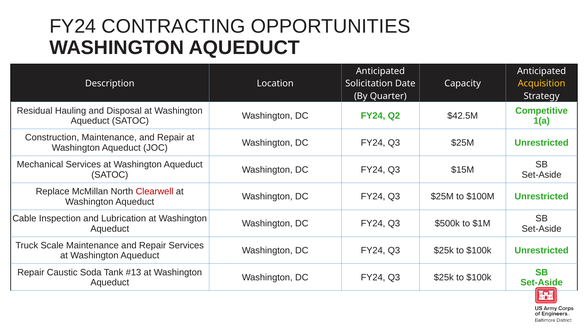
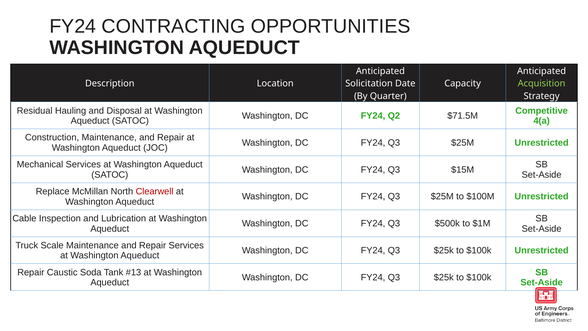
Acquisition colour: yellow -> light green (542, 84)
$42.5M: $42.5M -> $71.5M (463, 116)
1(a: 1(a -> 4(a (542, 121)
